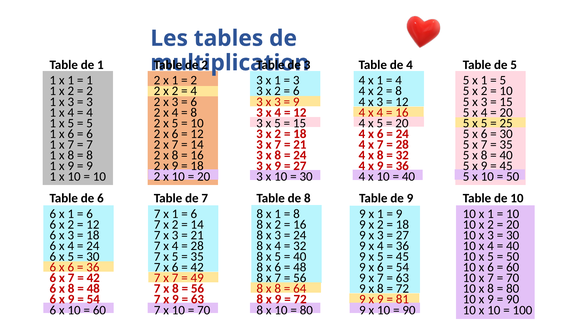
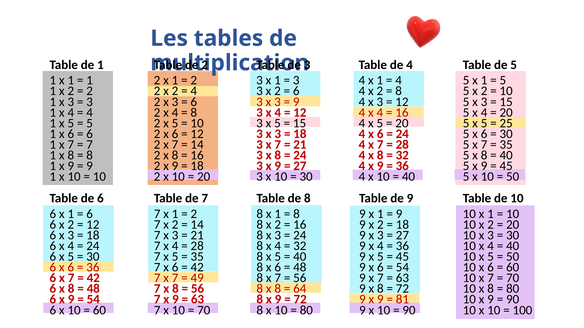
2: 2 -> 3 (278, 134)
6: 6 -> 2 (194, 214)
